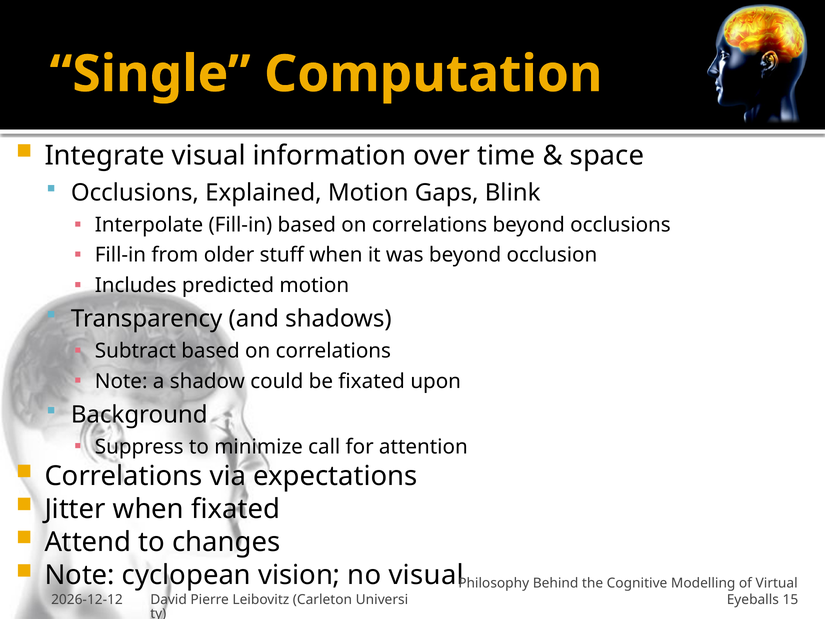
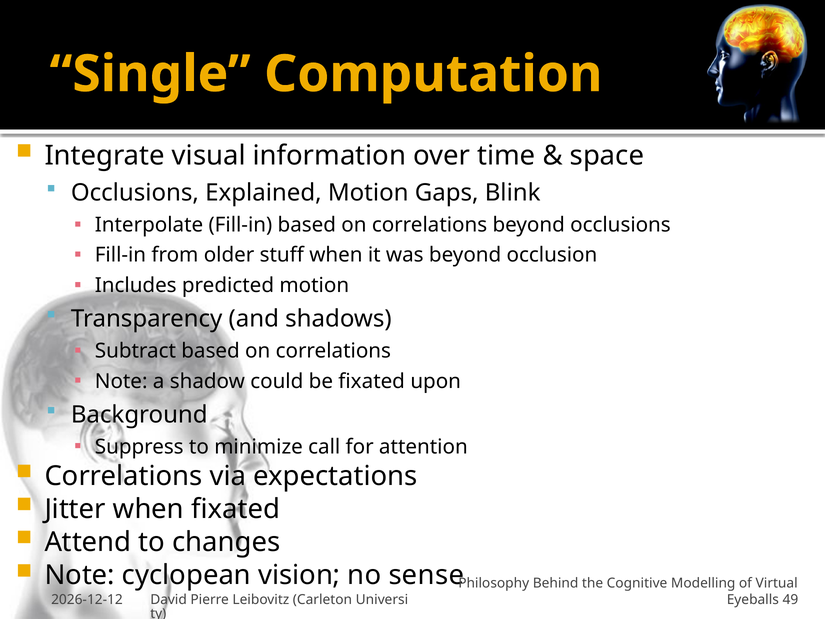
no visual: visual -> sense (426, 575)
15: 15 -> 49 (790, 600)
